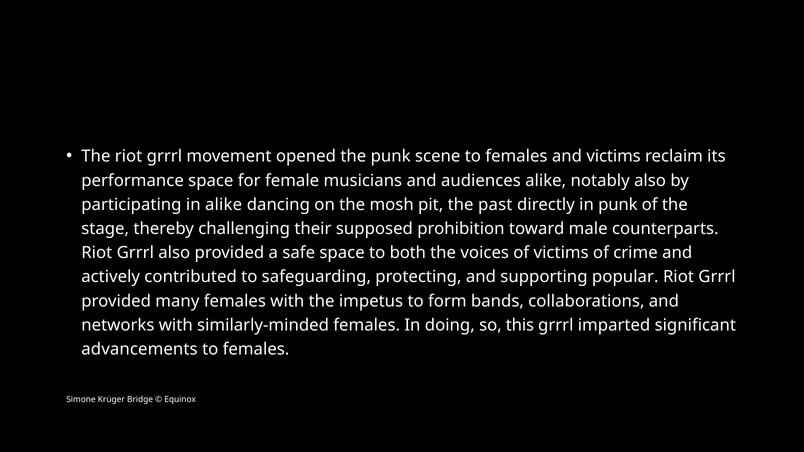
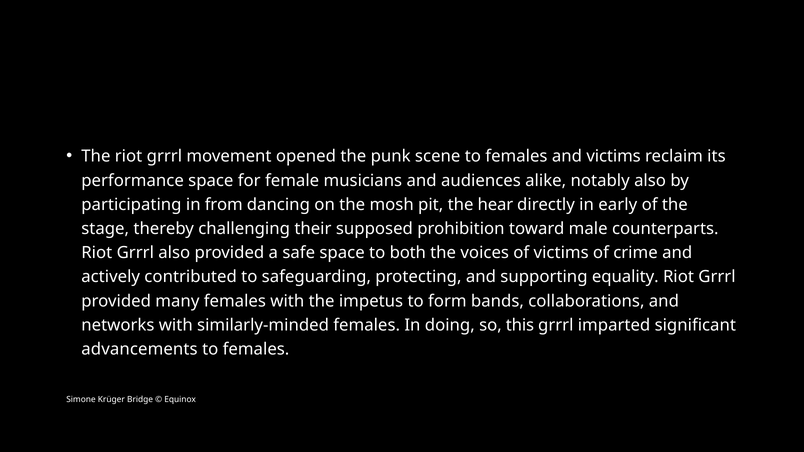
in alike: alike -> from (224, 205)
past: past -> hear (495, 205)
in punk: punk -> early (618, 205)
popular: popular -> equality (625, 277)
